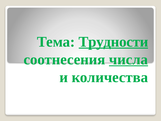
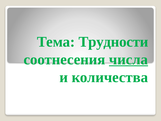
Трудности underline: present -> none (113, 42)
